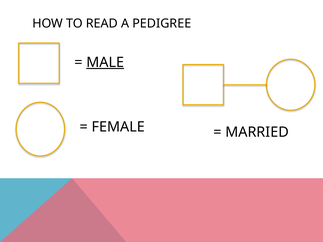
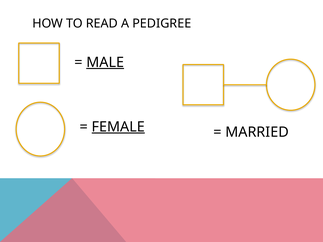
FEMALE underline: none -> present (118, 127)
